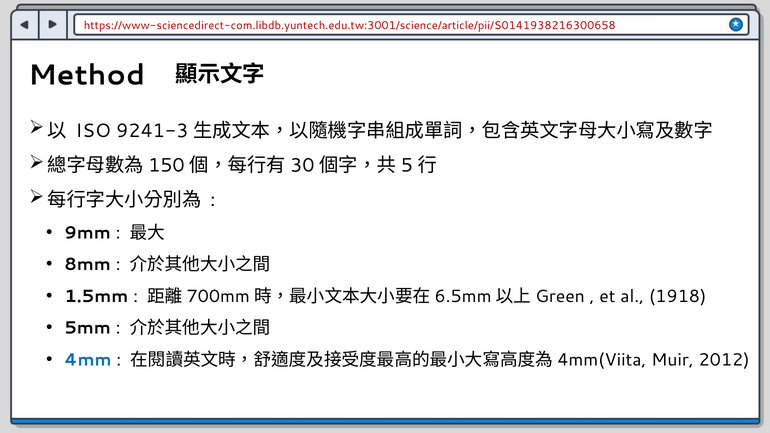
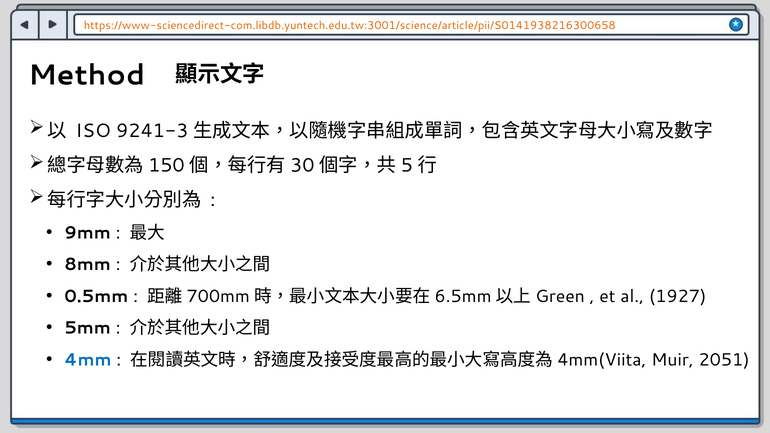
https://www-sciencedirect-com.libdb.yuntech.edu.tw:3001/science/article/pii/S0141938216300658 colour: red -> orange (350, 26)
1.5mm: 1.5mm -> 0.5mm (96, 296)
1918: 1918 -> 1927 (678, 296)
2012: 2012 -> 2051 (724, 360)
